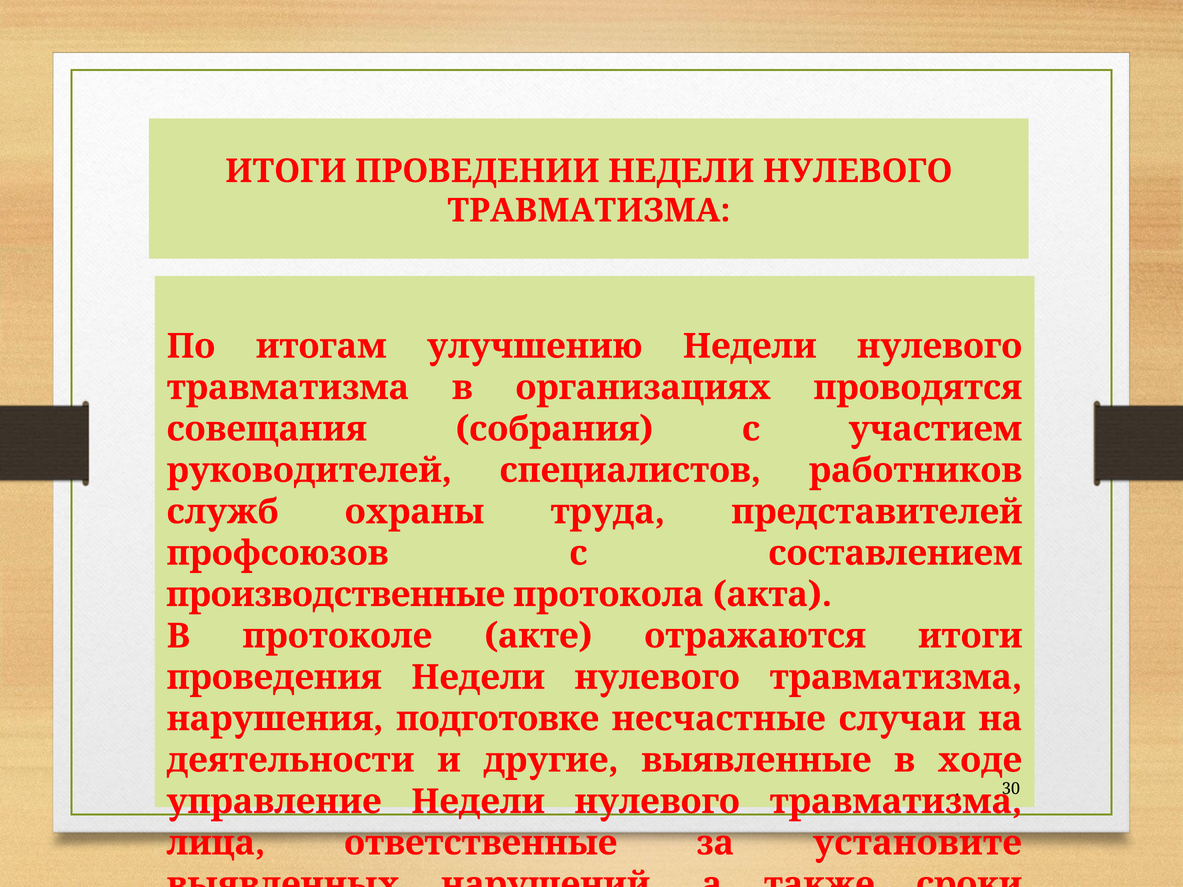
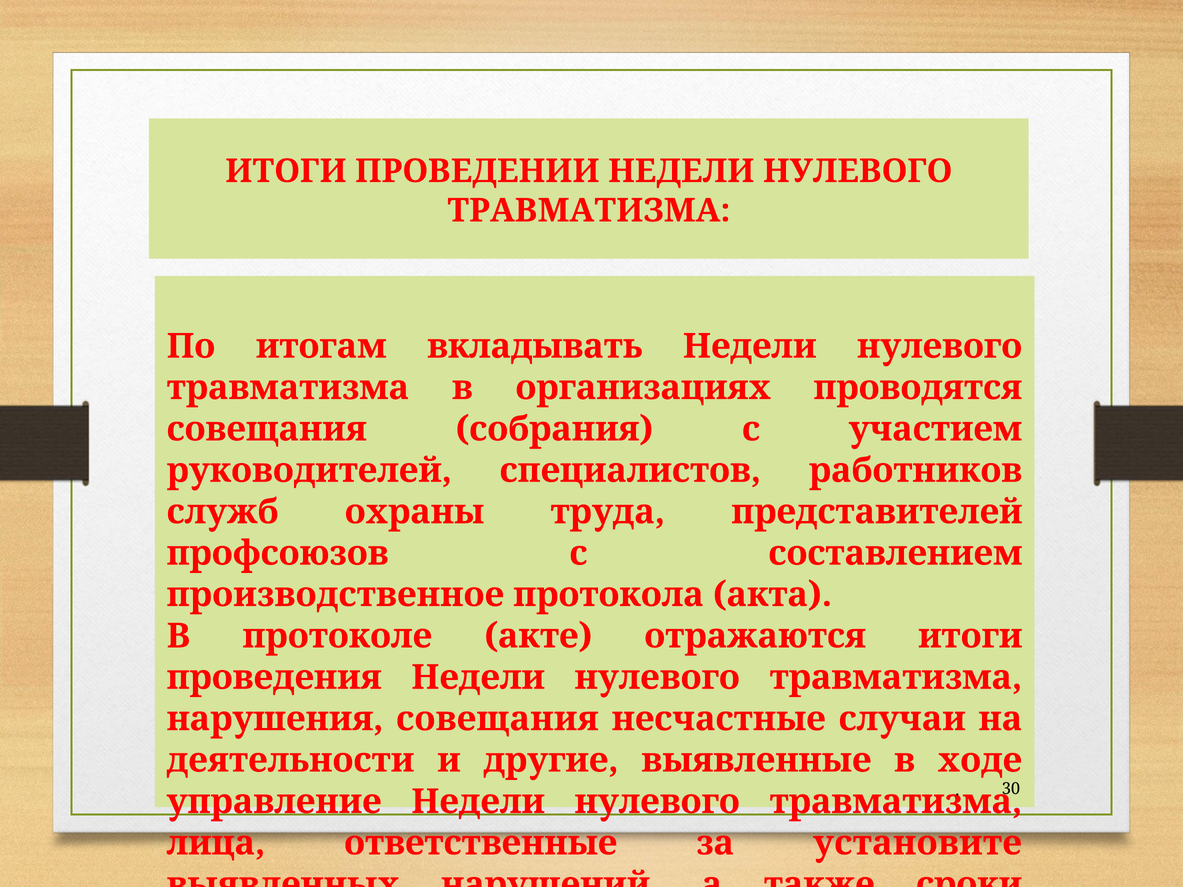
улучшению: улучшению -> вкладывать (535, 346)
производственные: производственные -> производственное (335, 595)
нарушения подготовке: подготовке -> совещания (497, 719)
